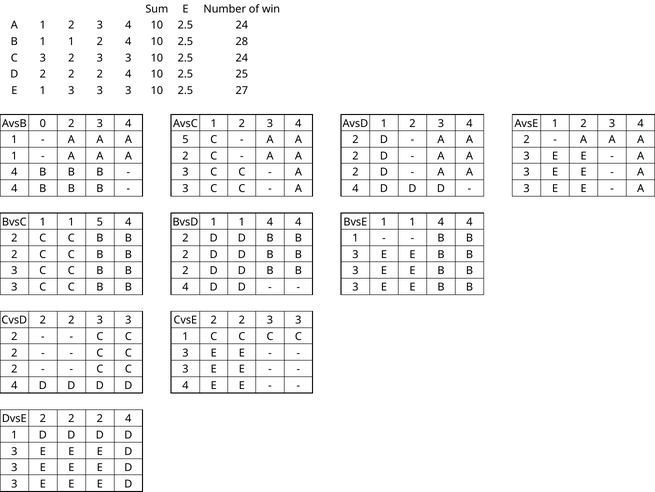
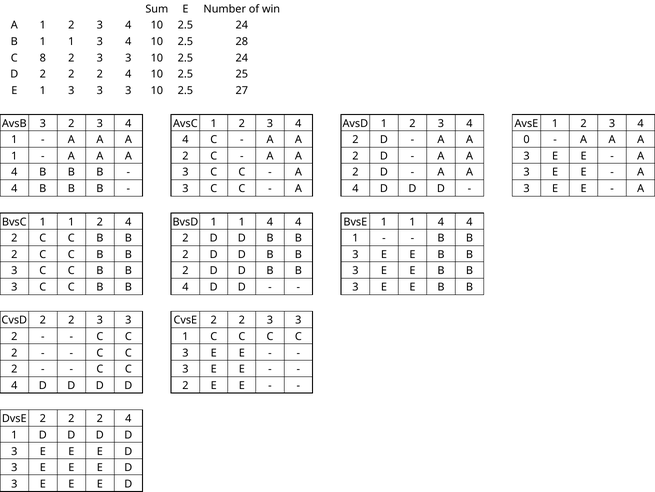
1 1 2: 2 -> 3 (100, 42)
3: 3 -> 8 (43, 58)
AvsB 0: 0 -> 3 (43, 123)
A A 5: 5 -> 4 (185, 140)
2: 2 -> 0 (527, 140)
1 1 5: 5 -> 2 (100, 222)
D D 4: 4 -> 2 (185, 385)
